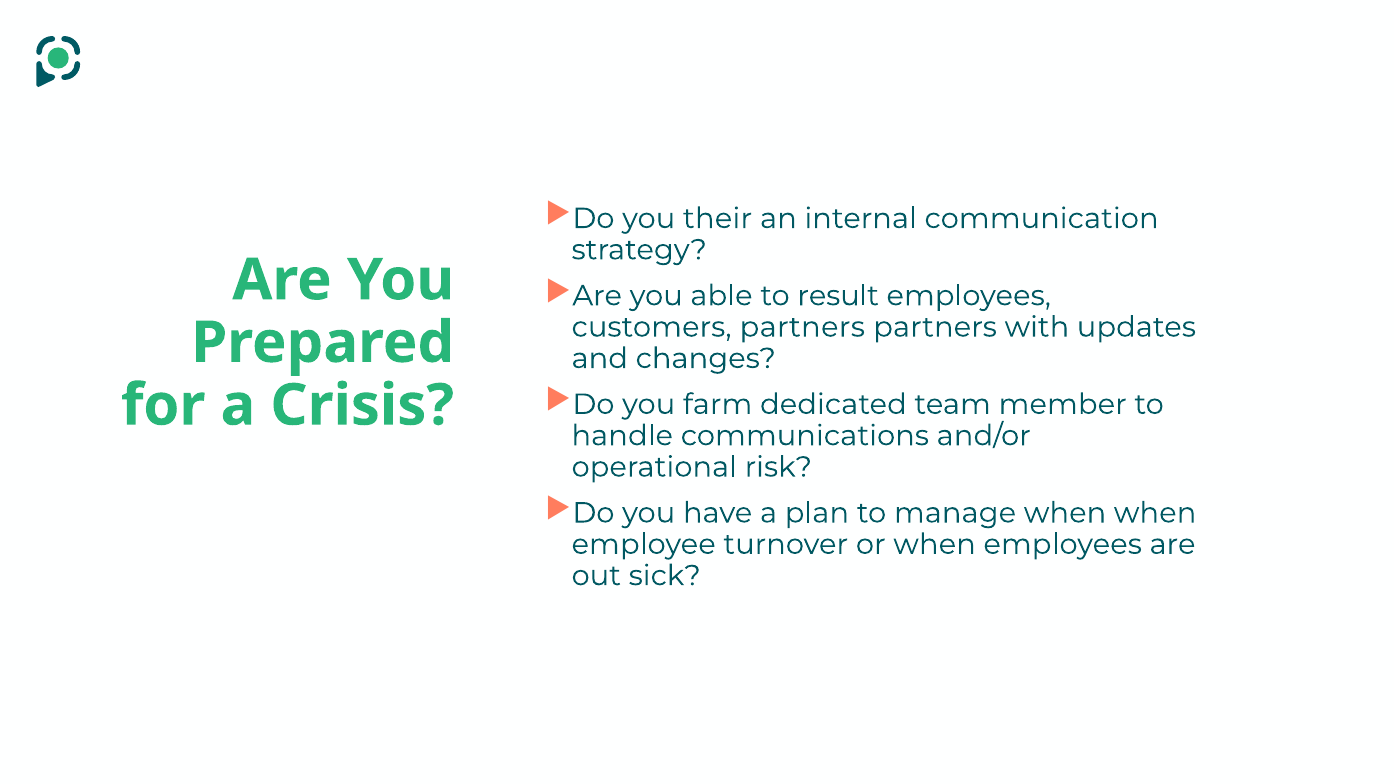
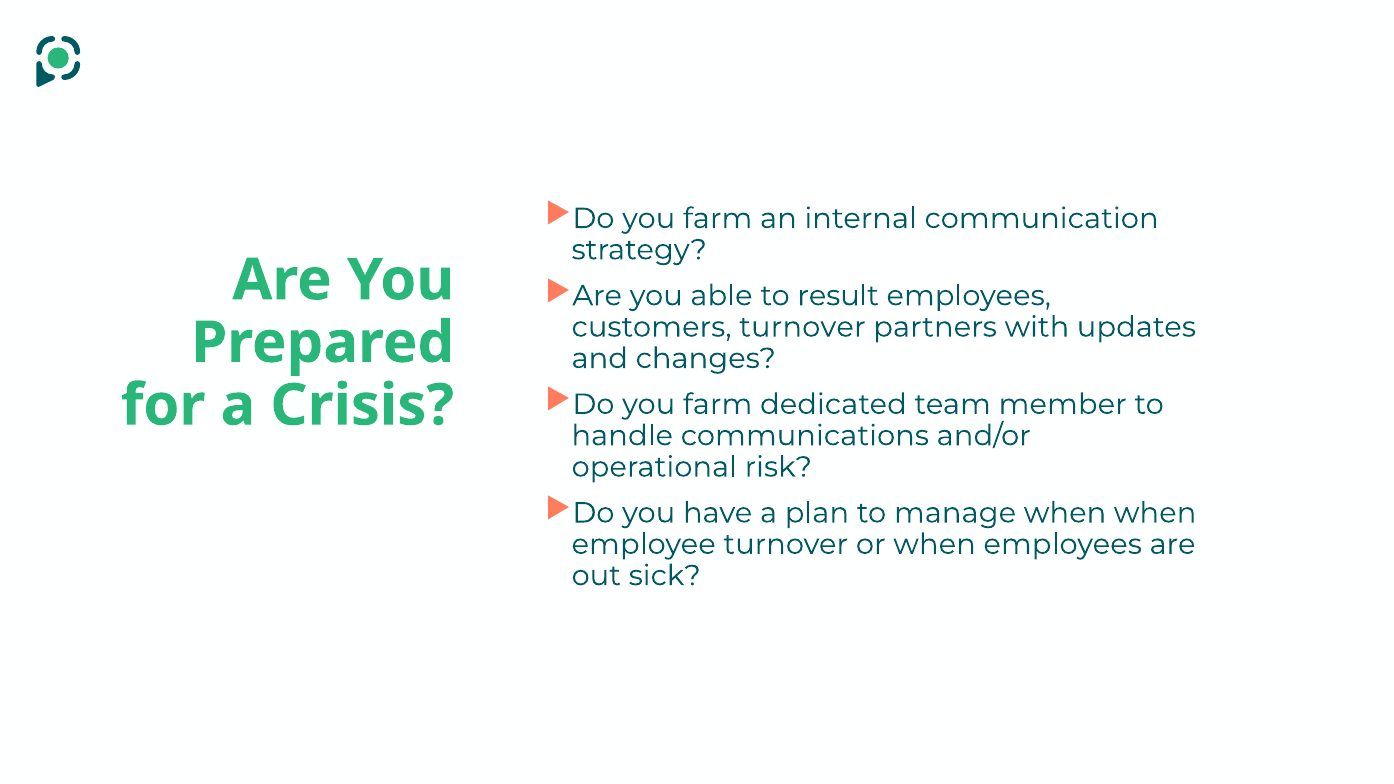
their: their -> farm (718, 218)
customers partners: partners -> turnover (802, 327)
